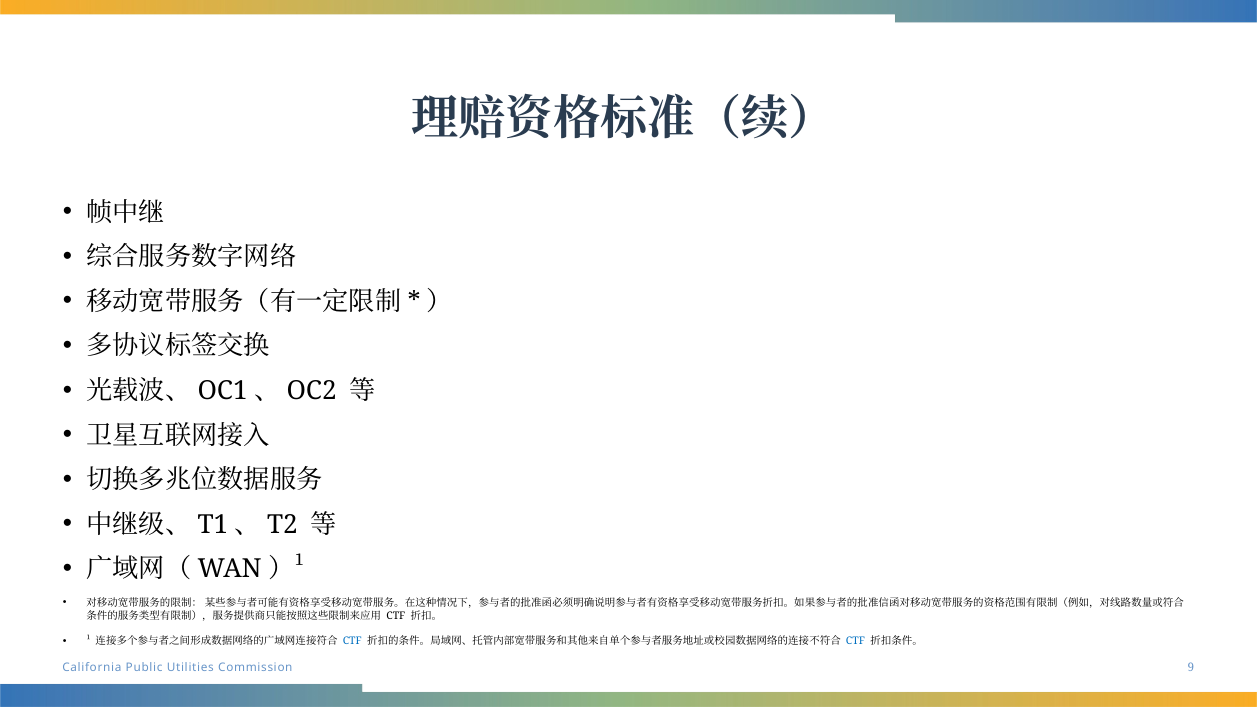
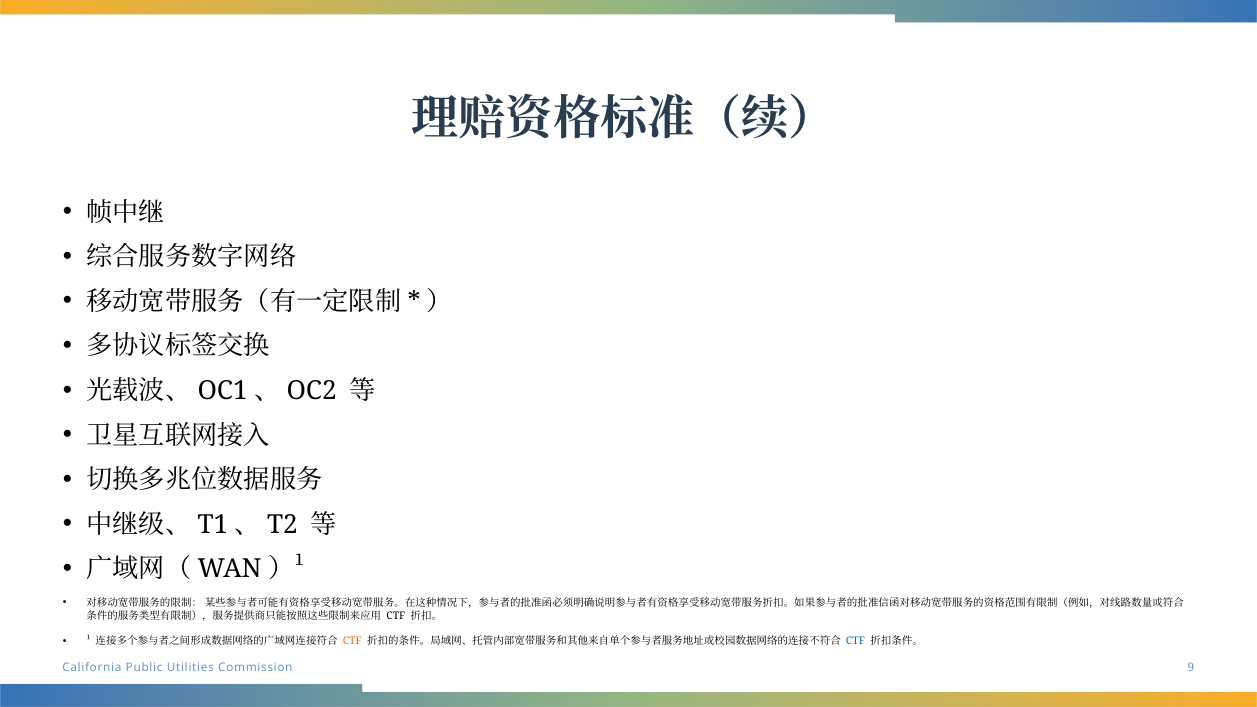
CTF colour: blue -> orange (352, 641)
